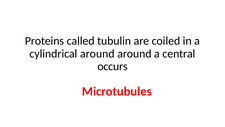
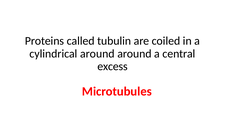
occurs: occurs -> excess (113, 66)
